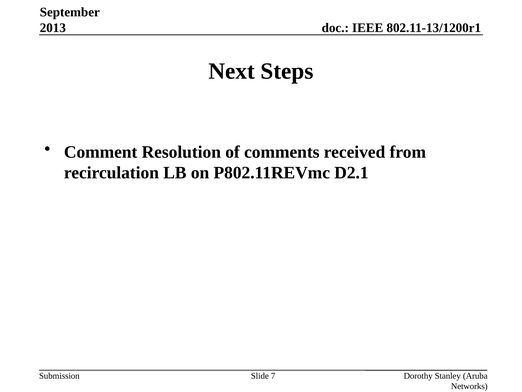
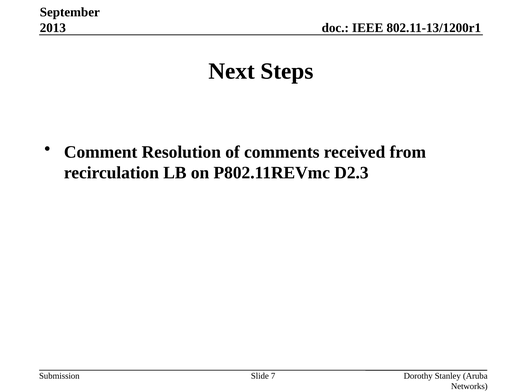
D2.1: D2.1 -> D2.3 (351, 173)
